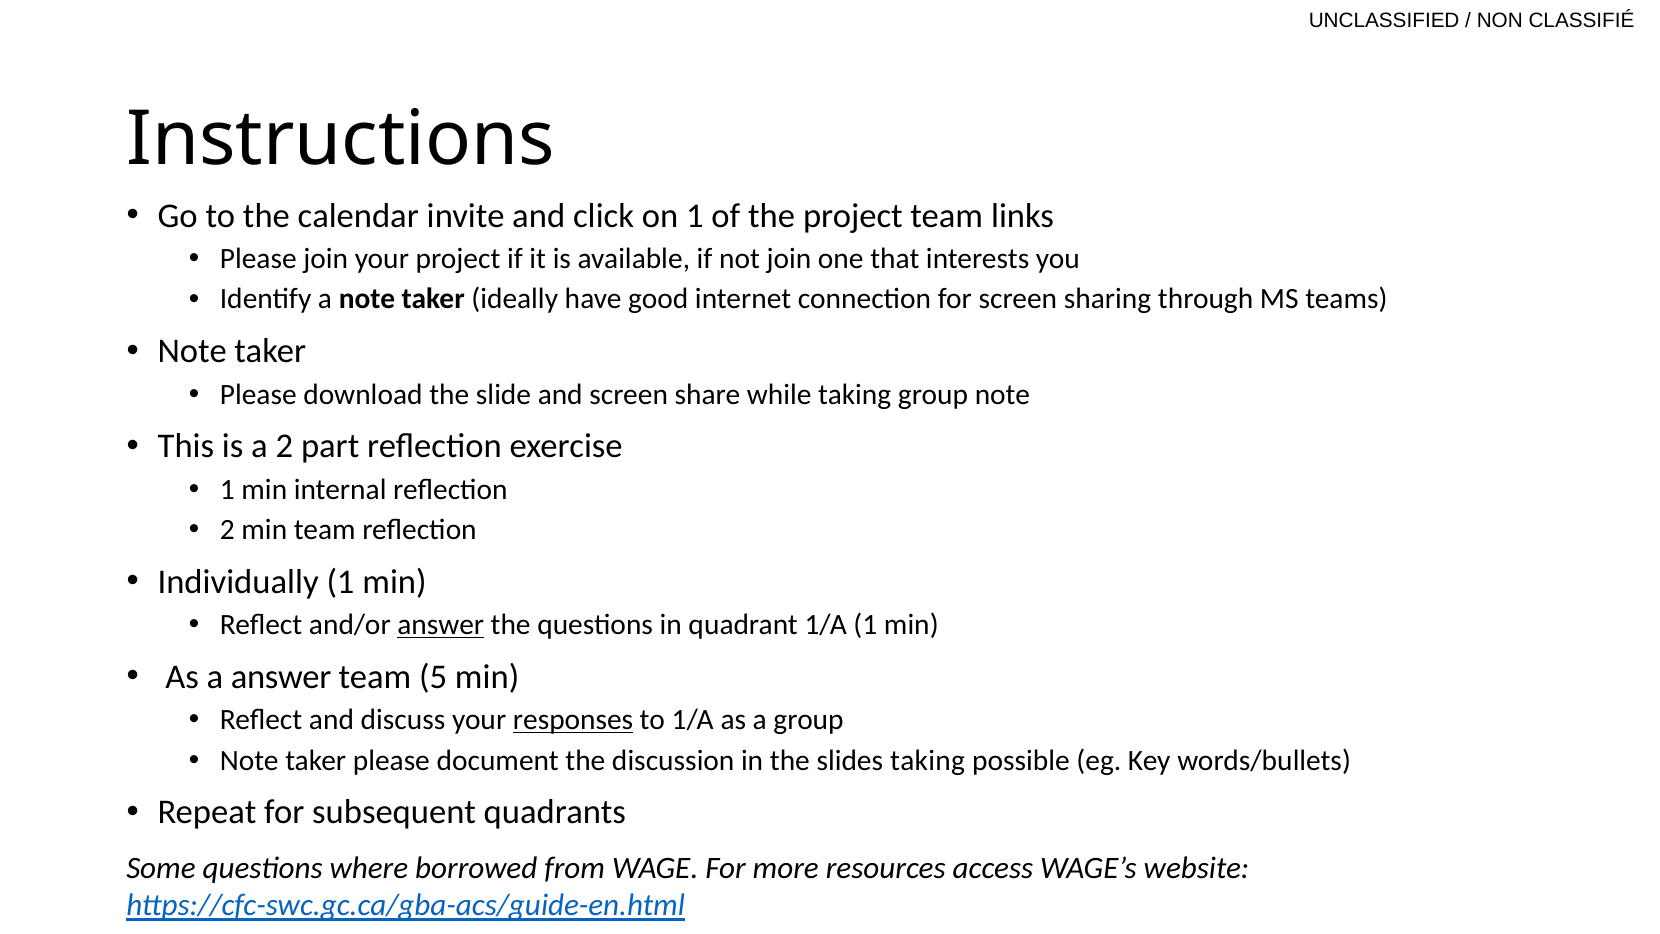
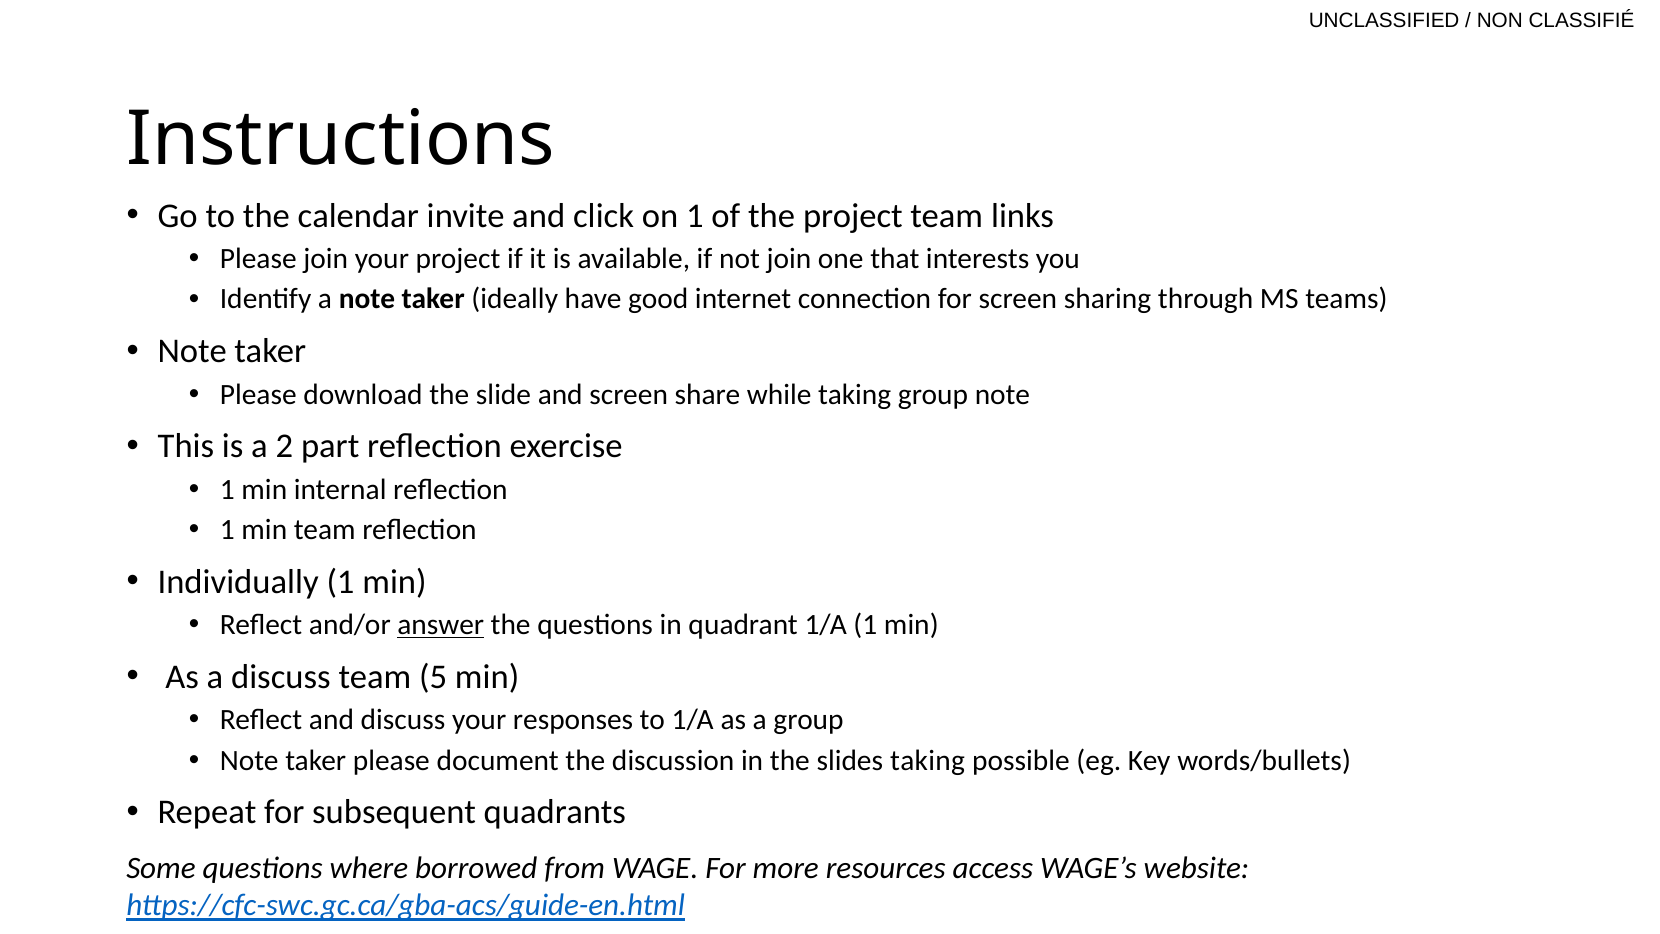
2: 2 -> 1 (227, 530)
a answer: answer -> discuss (281, 677)
responses underline: present -> none (573, 720)
